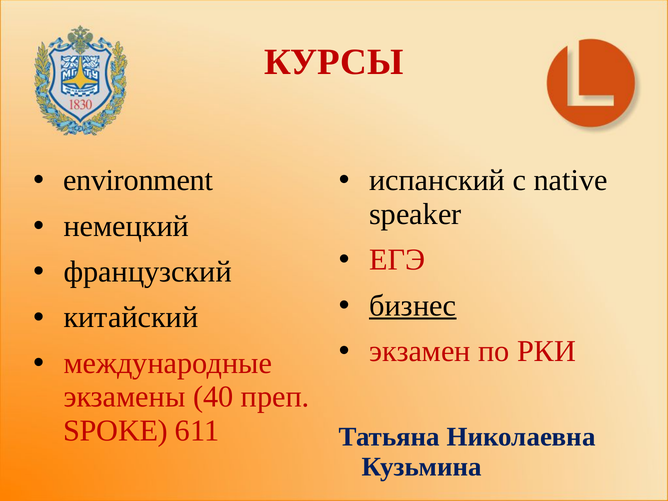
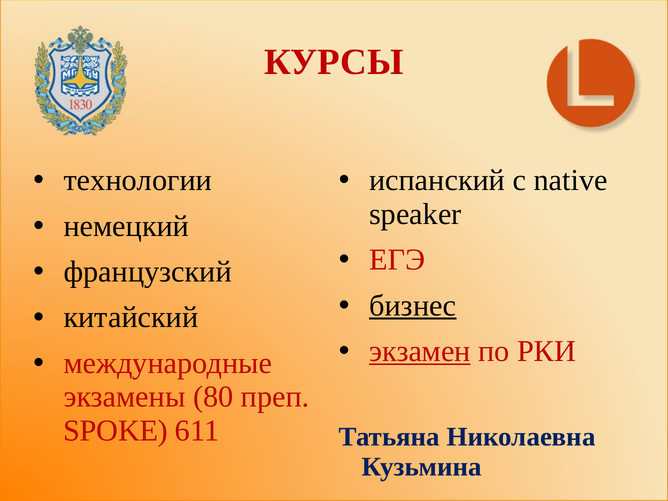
environment: environment -> технологии (138, 180)
экзамен underline: none -> present (420, 351)
40: 40 -> 80 (213, 397)
